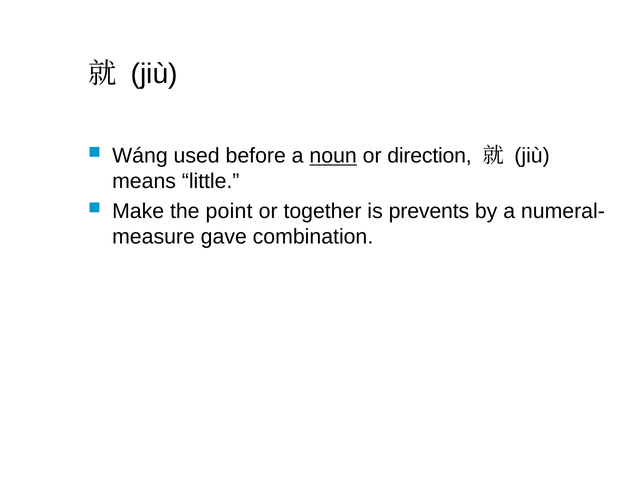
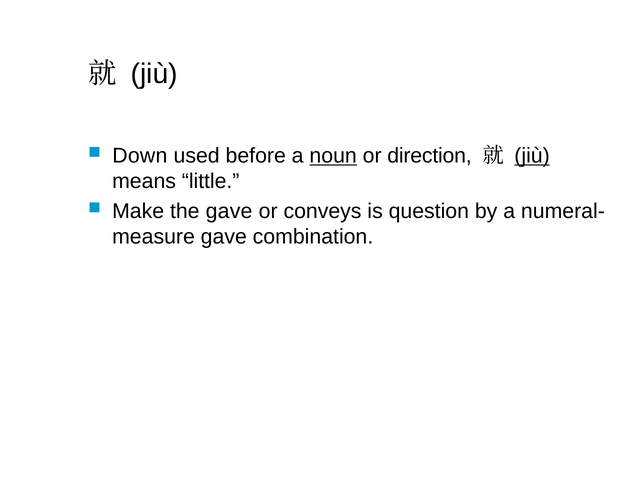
Wáng: Wáng -> Down (140, 156)
jiù underline: none -> present (532, 156)
the point: point -> gave (229, 211)
together: together -> conveys (322, 211)
prevents: prevents -> question (429, 211)
